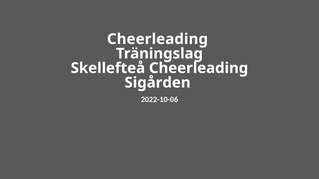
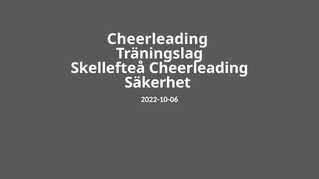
Sigården: Sigården -> Säkerhet (158, 83)
